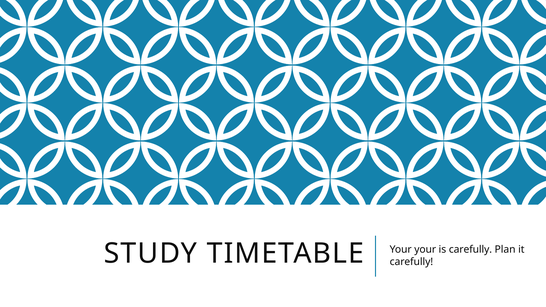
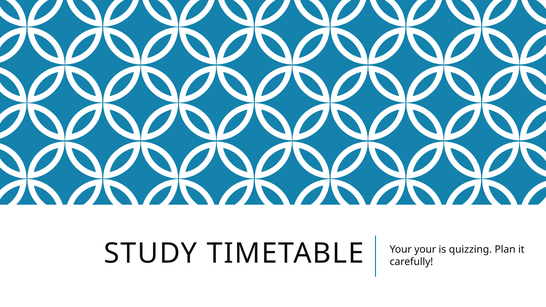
is carefully: carefully -> quizzing (470, 249)
